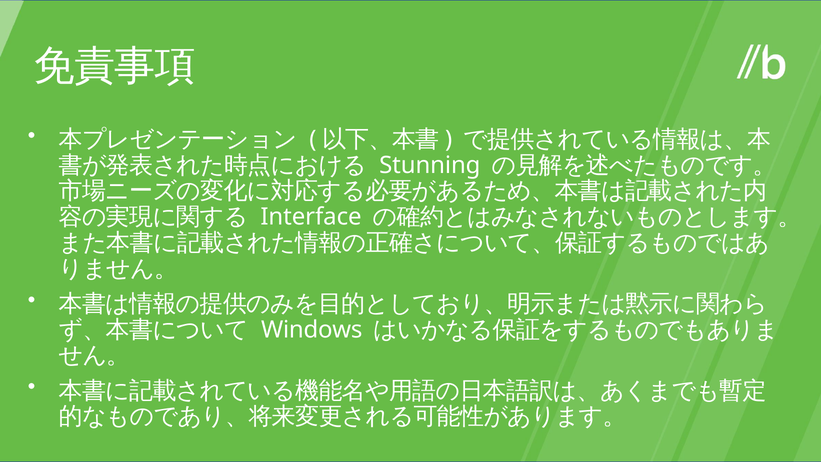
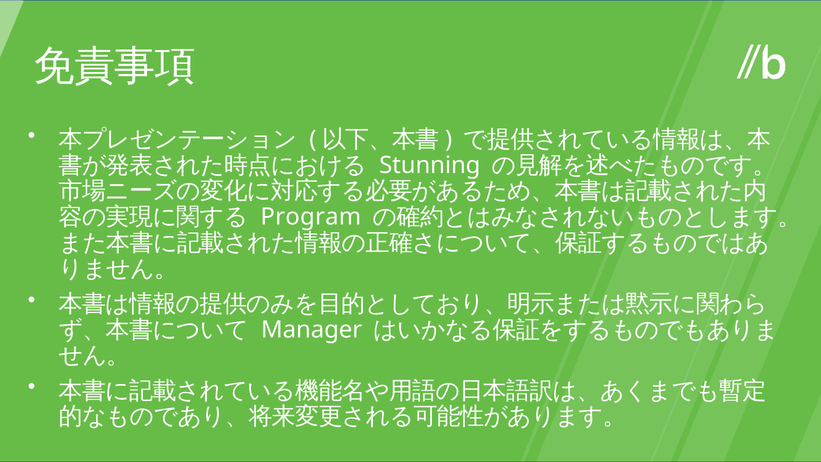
Interface: Interface -> Program (311, 217)
Windows: Windows -> Manager (312, 330)
